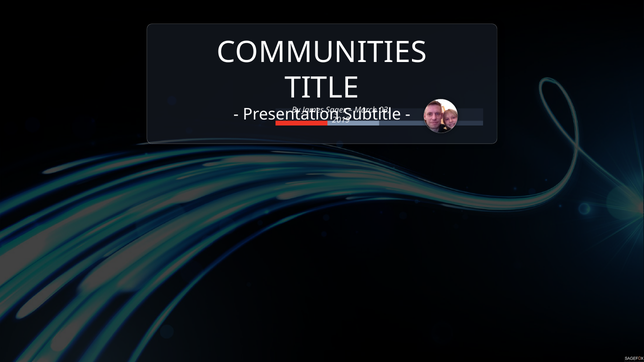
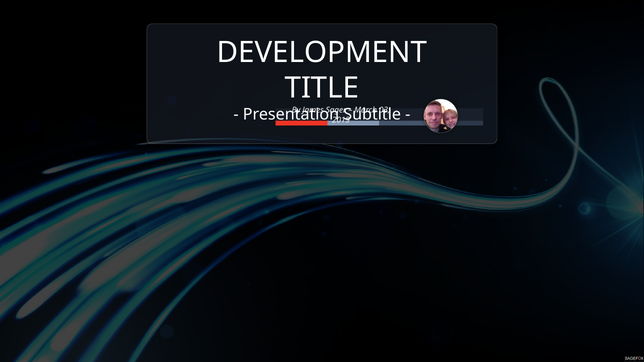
COMMUNITIES: COMMUNITIES -> DEVELOPMENT (322, 53)
